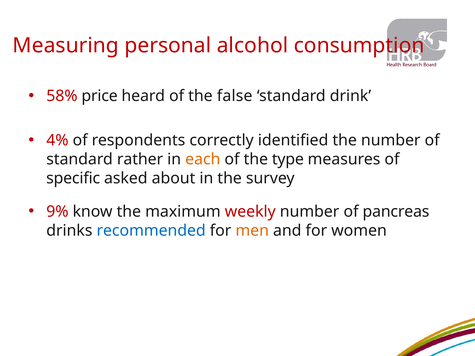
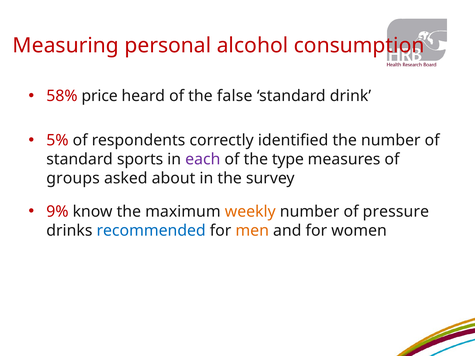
4%: 4% -> 5% (57, 140)
rather: rather -> sports (140, 159)
each colour: orange -> purple (203, 159)
specific: specific -> groups (73, 178)
weekly colour: red -> orange (250, 212)
pancreas: pancreas -> pressure (396, 212)
